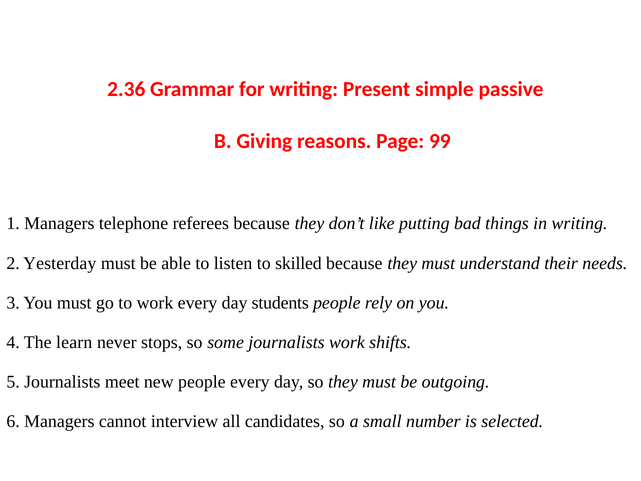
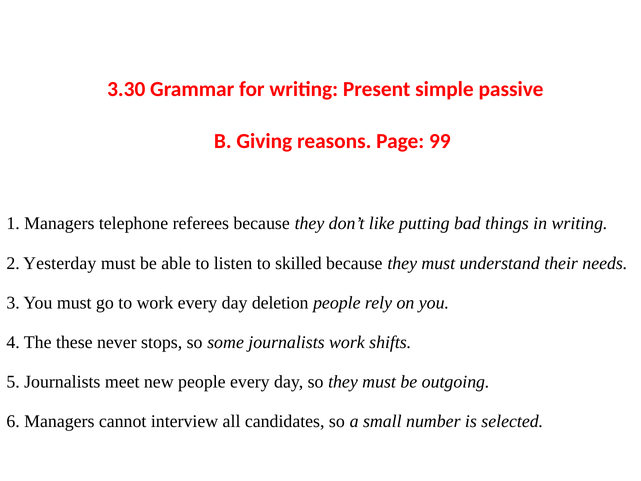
2.36: 2.36 -> 3.30 (126, 89)
students: students -> deletion (280, 303)
learn: learn -> these (74, 342)
